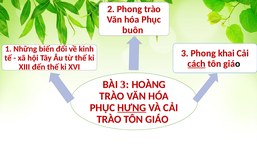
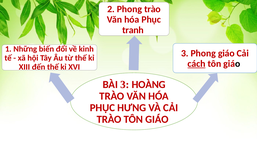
buôn: buôn -> tranh (133, 30)
Phong khai: khai -> giáo (226, 53)
HƯNG underline: present -> none (132, 107)
